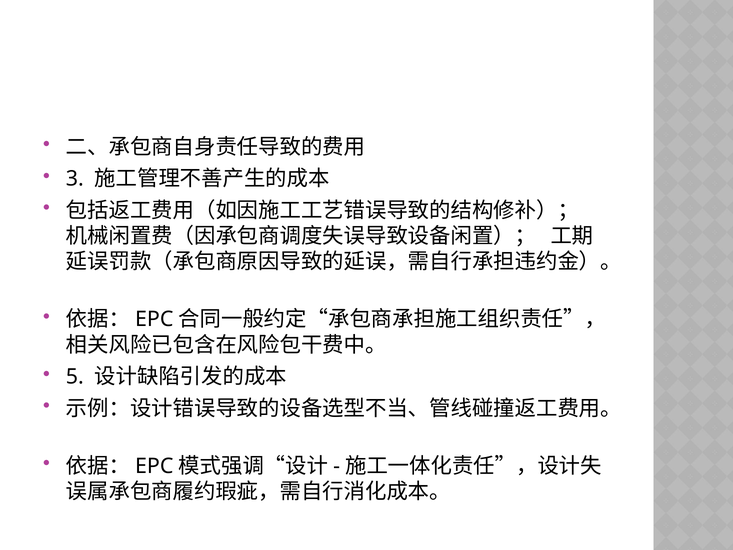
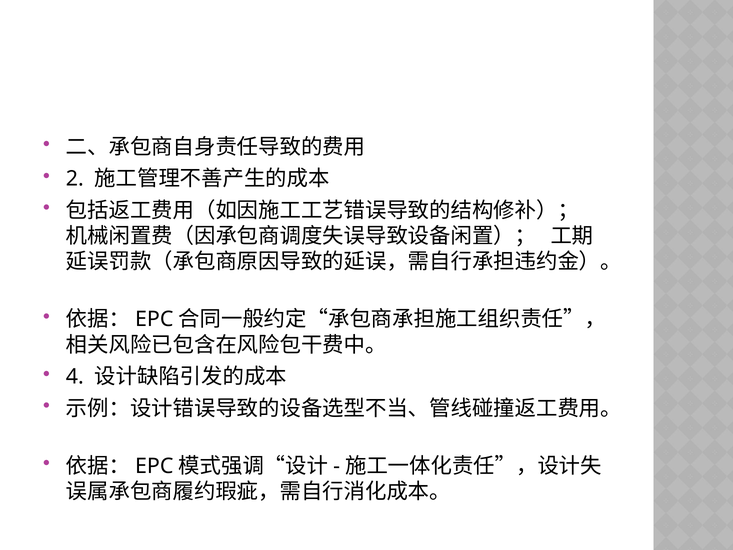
3: 3 -> 2 (75, 179)
5: 5 -> 4 (75, 377)
